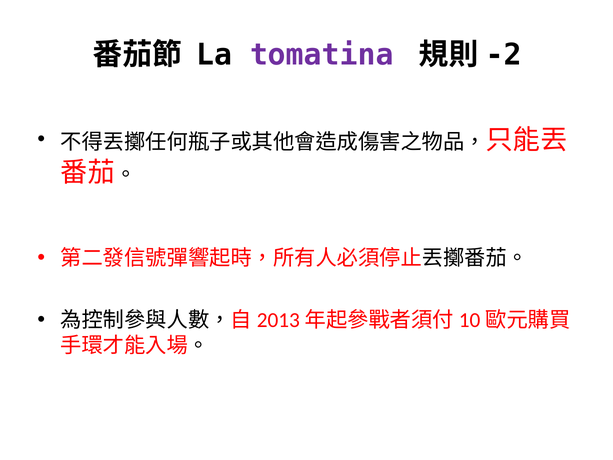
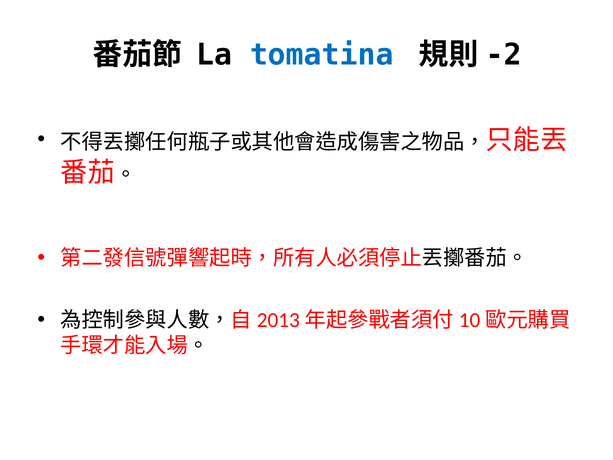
tomatina colour: purple -> blue (322, 55)
